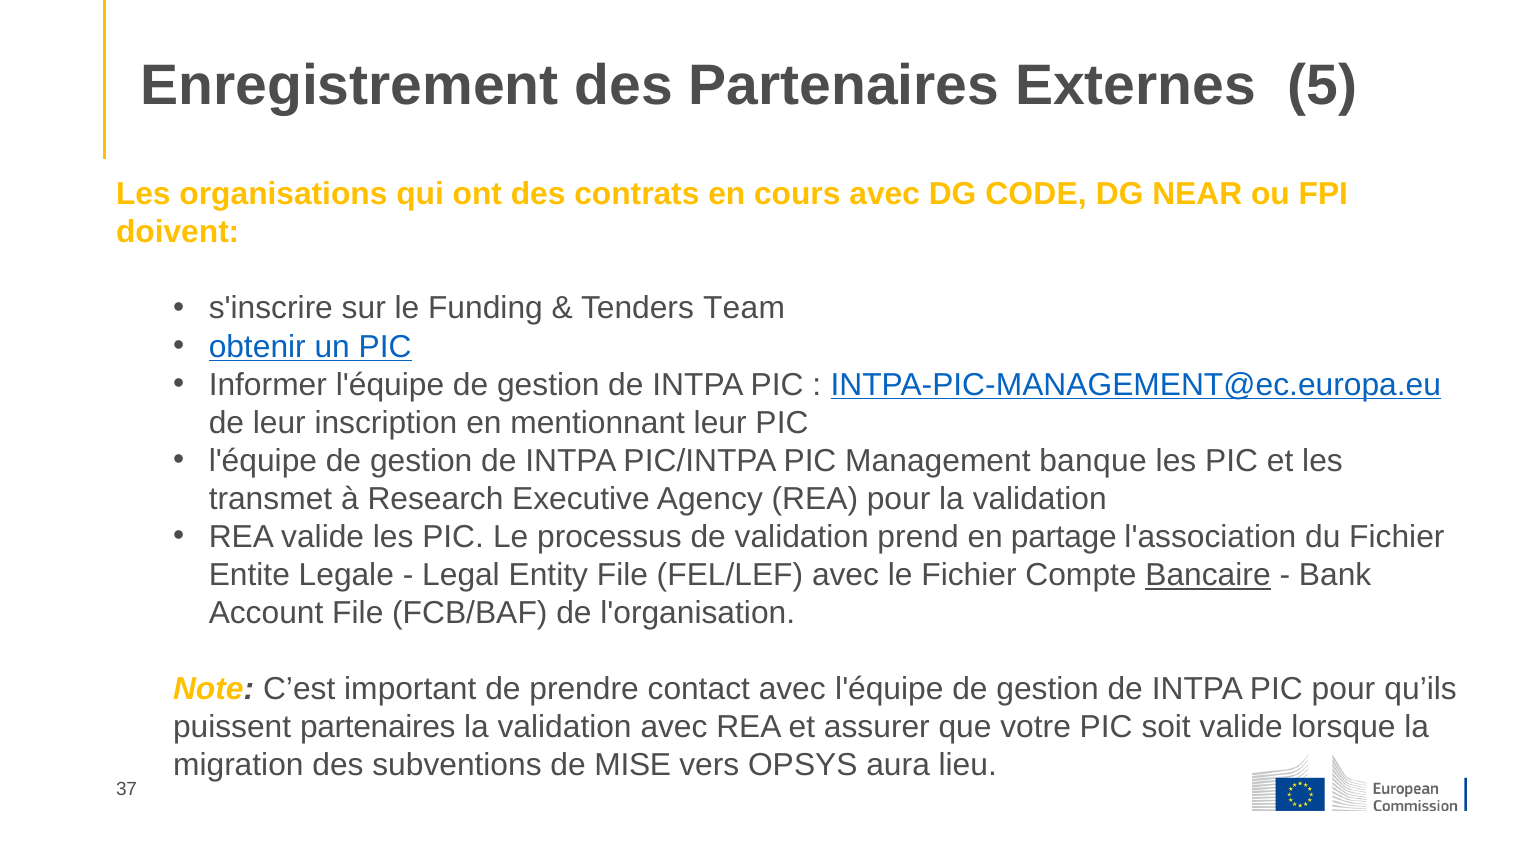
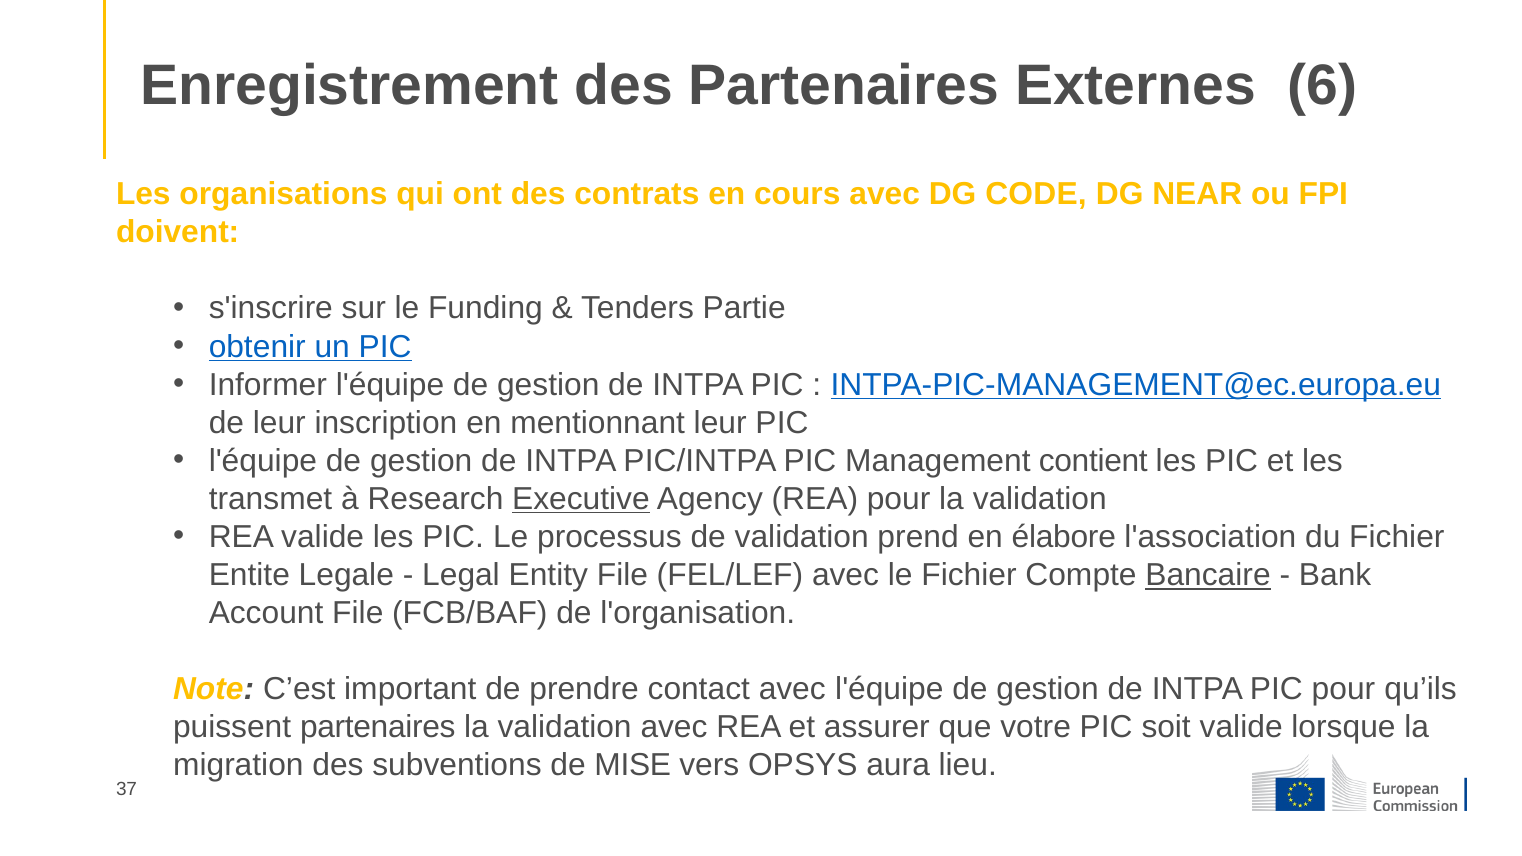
5: 5 -> 6 (1323, 85)
Team: Team -> Partie (744, 309)
banque: banque -> contient (1093, 461)
Executive underline: none -> present (581, 499)
partage: partage -> élabore (1064, 537)
